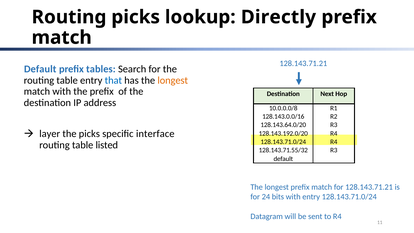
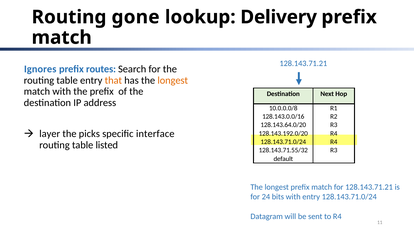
Routing picks: picks -> gone (136, 17)
Directly: Directly -> Delivery (279, 17)
Default: Default -> Ignores (40, 69)
tables: tables -> routes (101, 69)
that colour: blue -> orange (113, 80)
